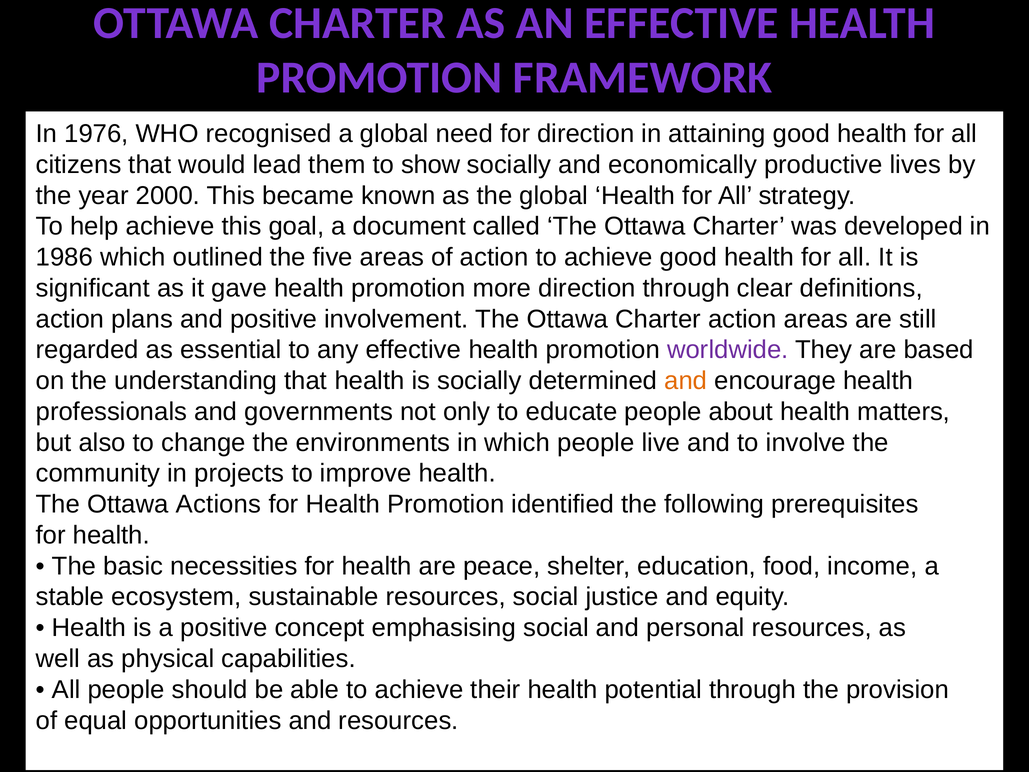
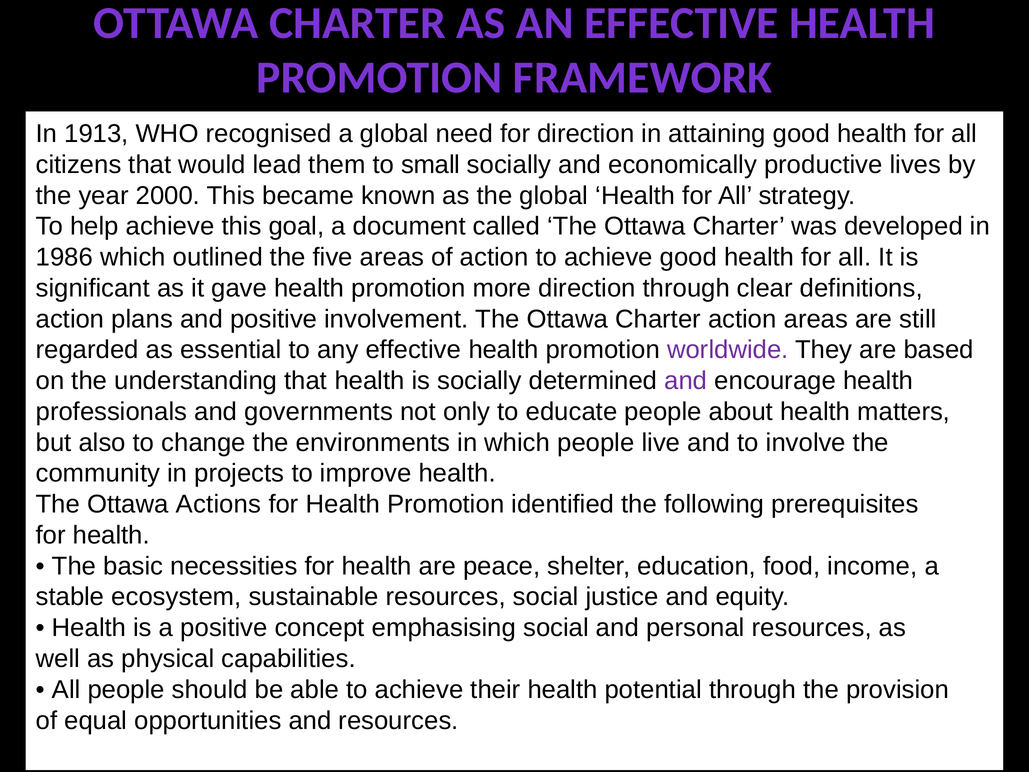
1976: 1976 -> 1913 (96, 134)
show: show -> small (431, 165)
and colour: orange -> purple (686, 381)
